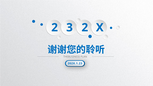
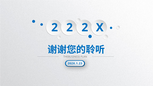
3: 3 -> 2 (70, 28)
